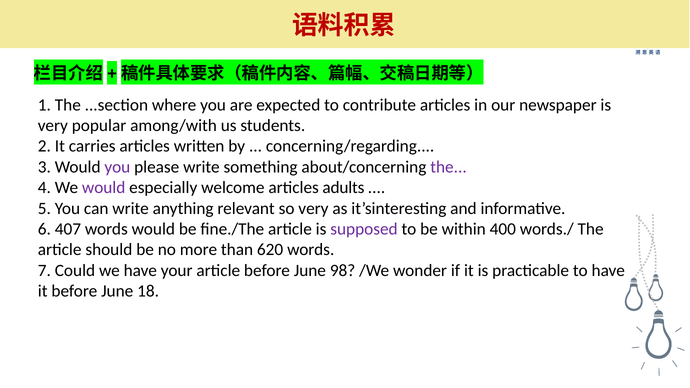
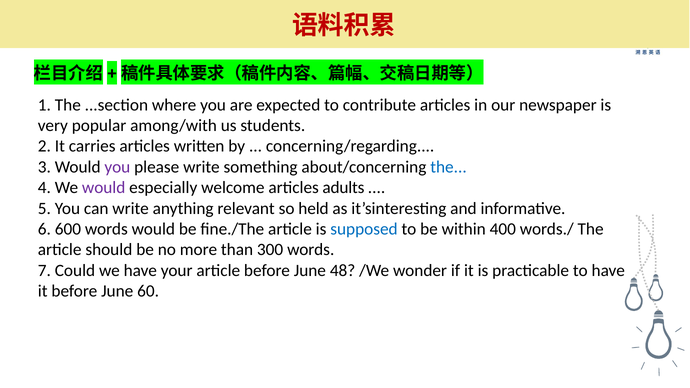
the colour: purple -> blue (449, 167)
so very: very -> held (314, 208)
407: 407 -> 600 (68, 229)
supposed colour: purple -> blue (364, 229)
620: 620 -> 300 (270, 250)
98: 98 -> 48 (343, 271)
18: 18 -> 60 (148, 291)
